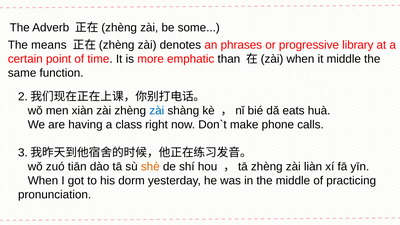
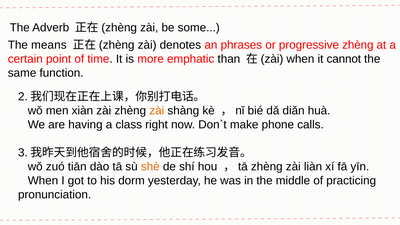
progressive library: library -> zhèng (358, 45)
it middle: middle -> cannot (344, 59)
zài colour: blue -> orange (157, 111)
eats: eats -> diǎn (294, 111)
